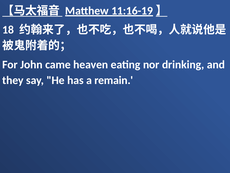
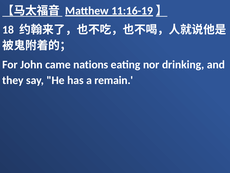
heaven: heaven -> nations (91, 64)
